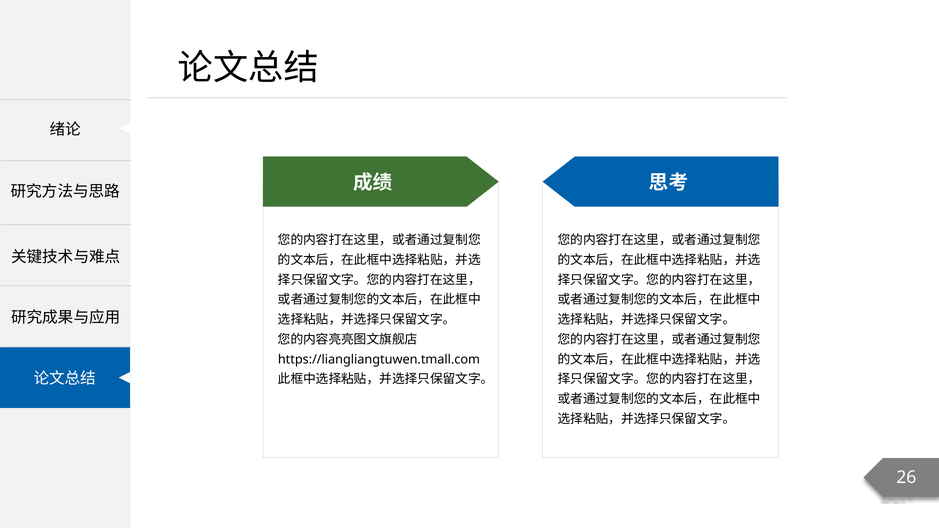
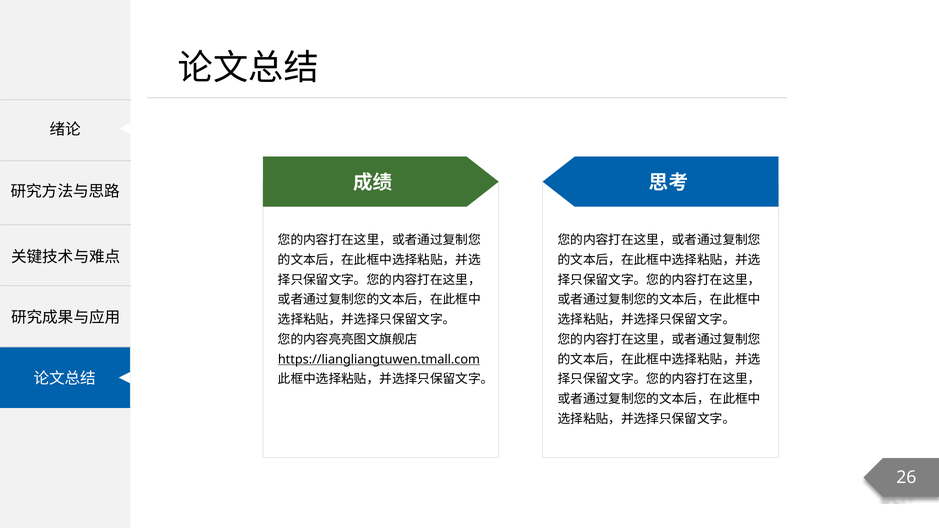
https://liangliangtuwen.tmall.com underline: none -> present (379, 359)
